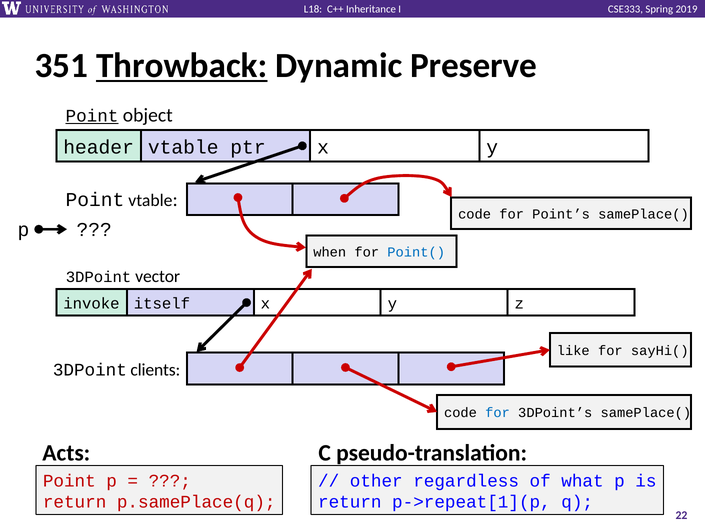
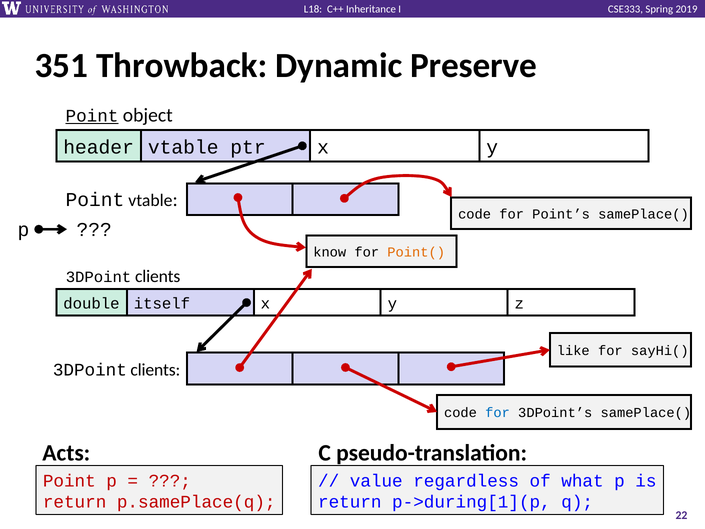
Throwback underline: present -> none (182, 66)
when: when -> know (330, 252)
Point( colour: blue -> orange (416, 252)
vector: vector -> clients (158, 276)
invoke: invoke -> double (91, 303)
other: other -> value (376, 481)
p->repeat[1](p: p->repeat[1](p -> p->during[1](p (471, 502)
